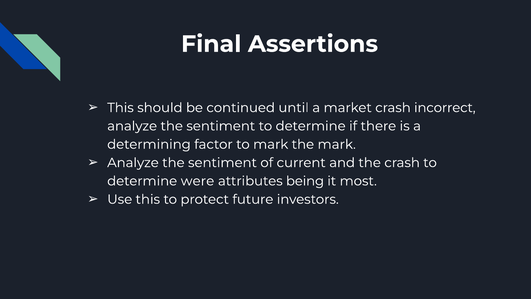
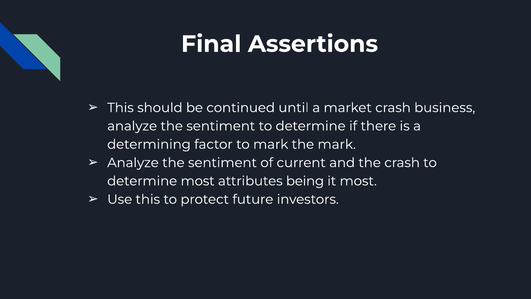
incorrect: incorrect -> business (445, 108)
determine were: were -> most (198, 181)
